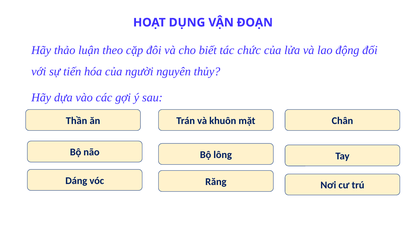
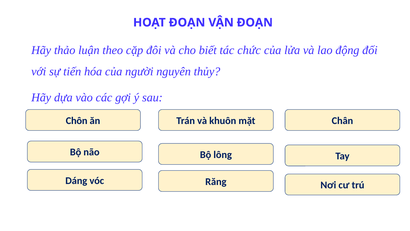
HOẠT DỤNG: DỤNG -> ĐOẠN (187, 22)
Thần: Thần -> Chôn (77, 121)
